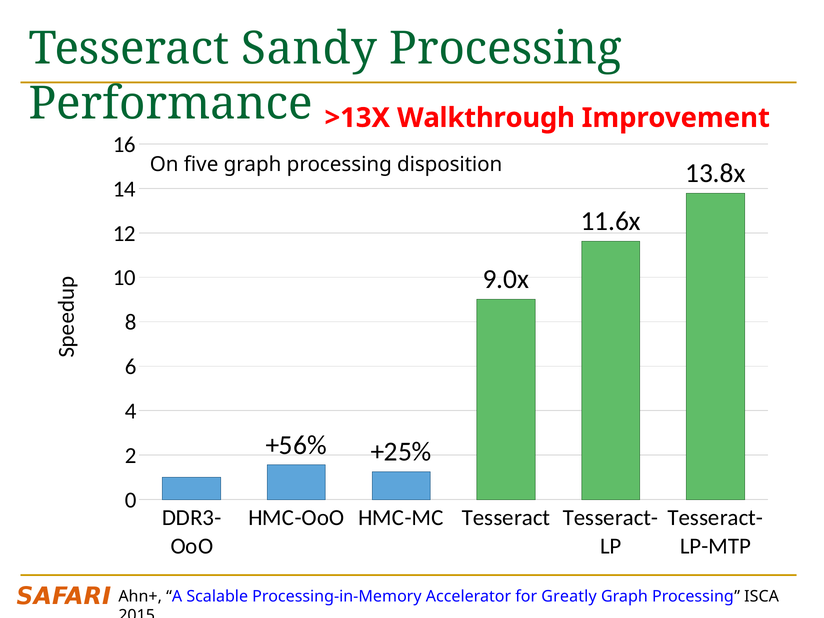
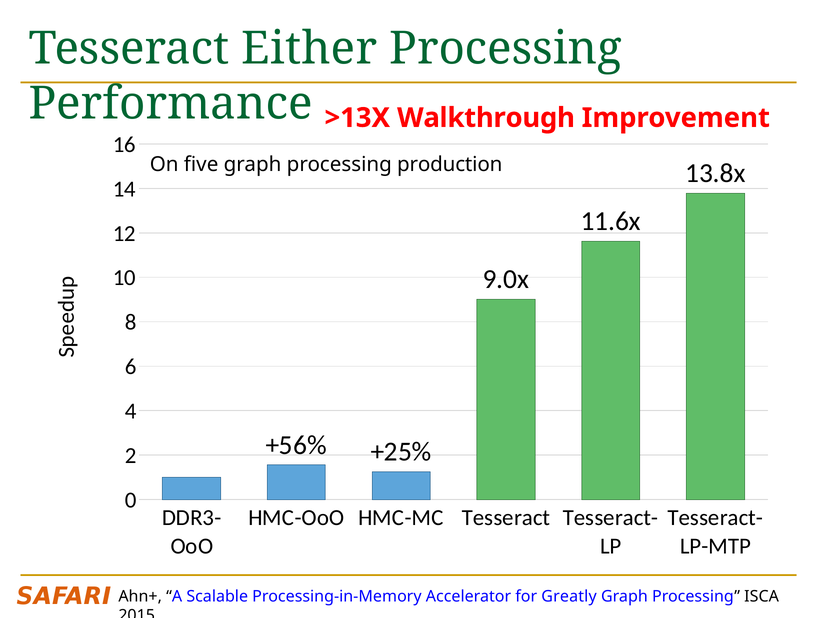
Sandy: Sandy -> Either (309, 49)
disposition: disposition -> production (450, 165)
